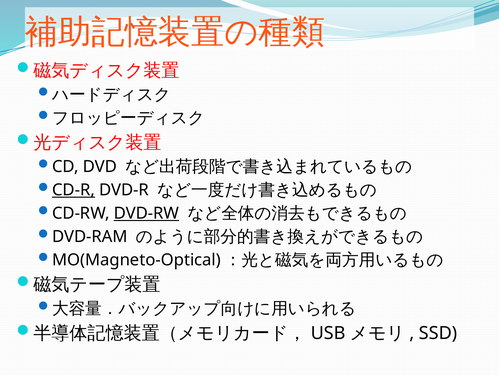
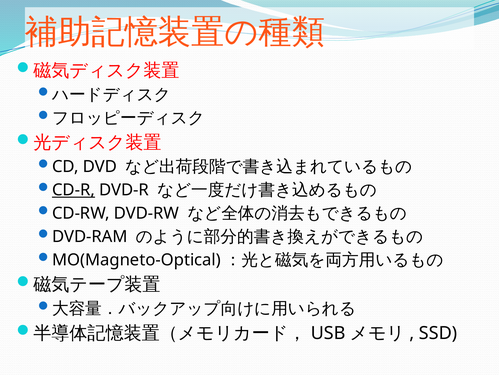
DVD-RW underline: present -> none (146, 213)
